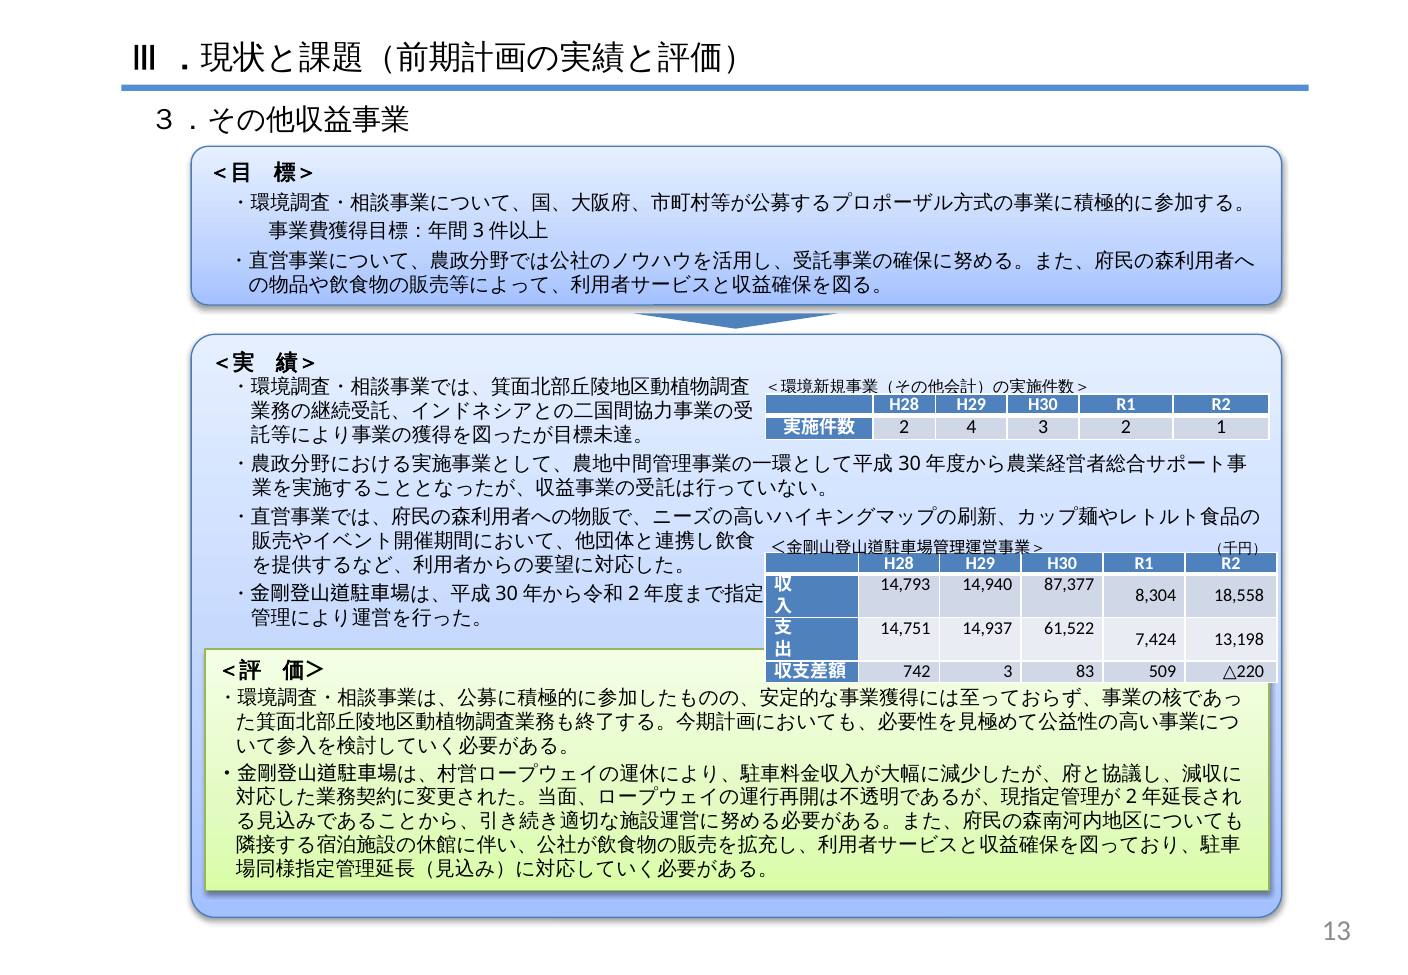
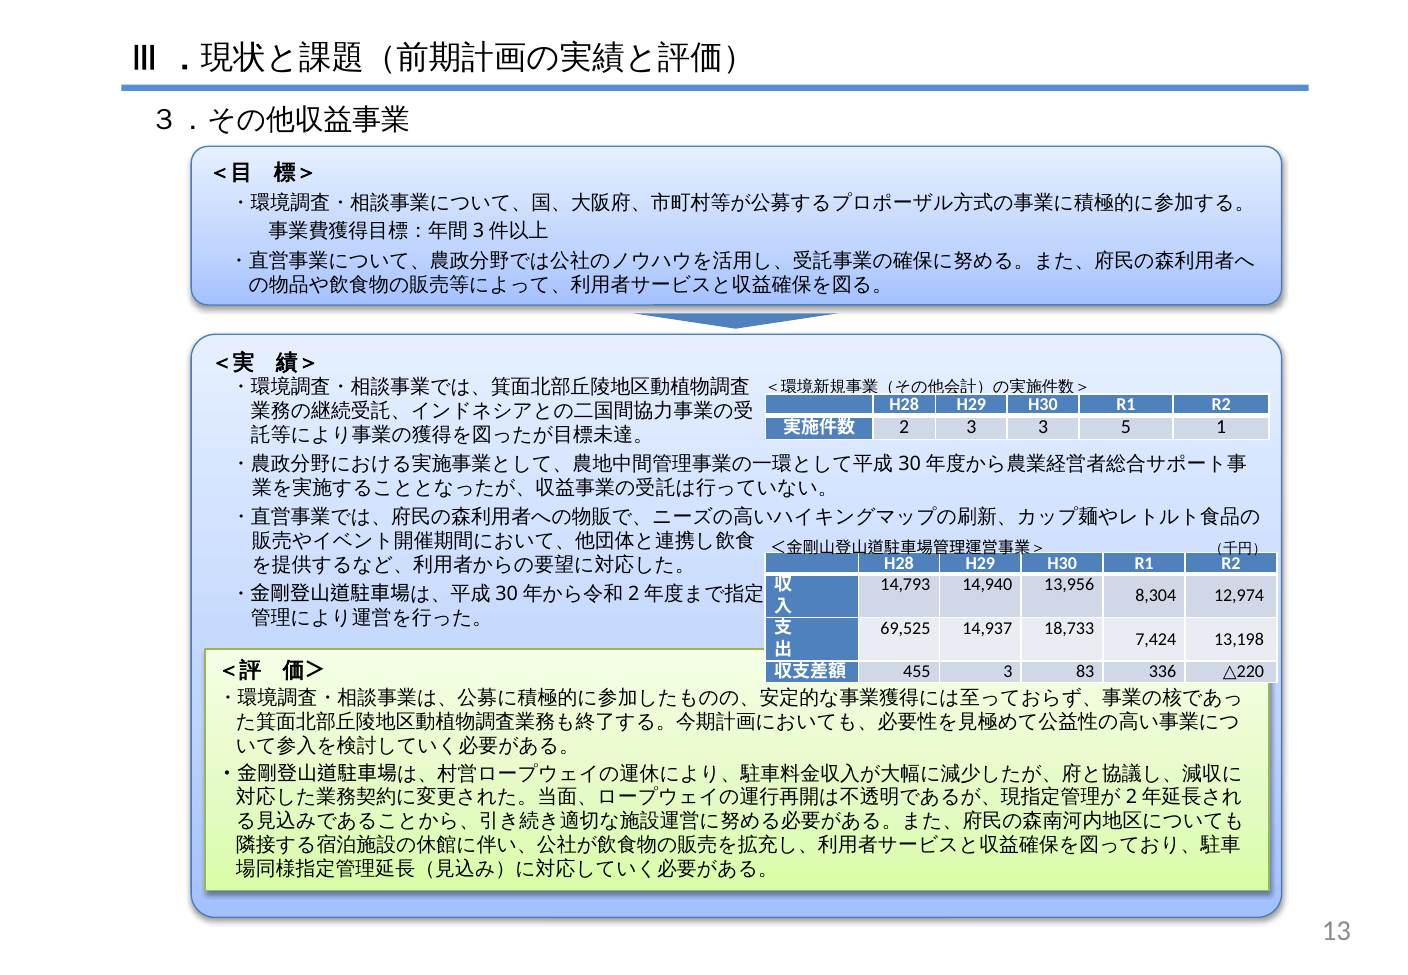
2 4: 4 -> 3 (971, 427)
3 2: 2 -> 5 (1126, 427)
87,377: 87,377 -> 13,956 (1069, 585)
18,558: 18,558 -> 12,974 (1239, 596)
14,751: 14,751 -> 69,525 (905, 628)
61,522: 61,522 -> 18,733 (1069, 628)
742: 742 -> 455 (917, 672)
509: 509 -> 336 (1163, 672)
